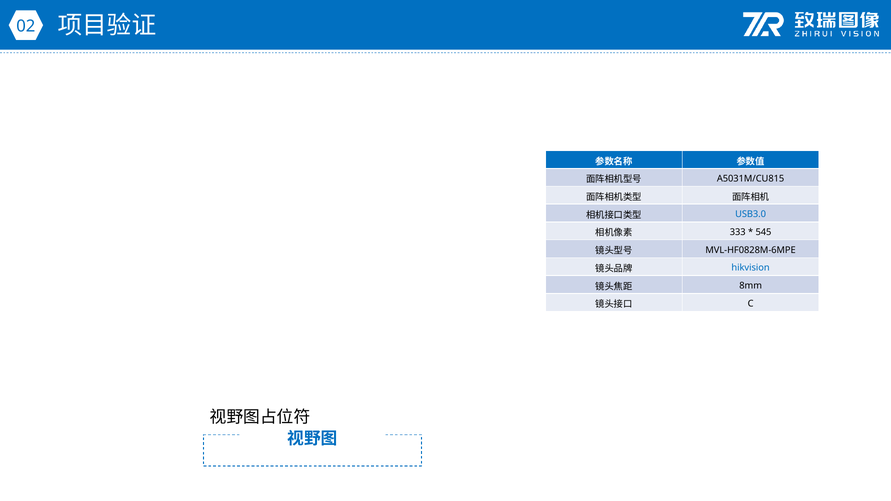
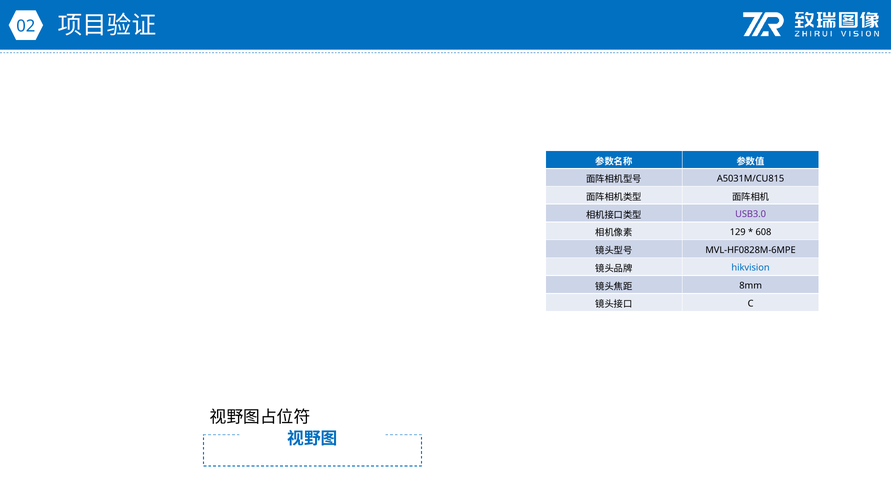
USB3.0 colour: blue -> purple (751, 214)
333: 333 -> 129 (738, 232)
545: 545 -> 608 (763, 232)
